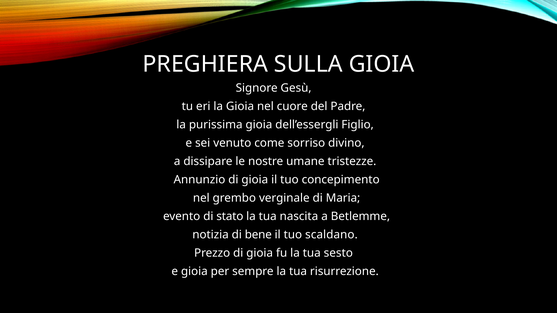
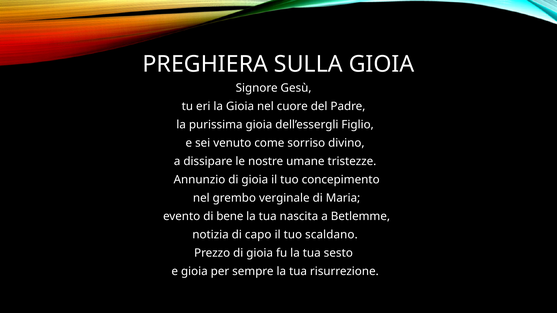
stato: stato -> bene (230, 217)
bene: bene -> capo (258, 235)
